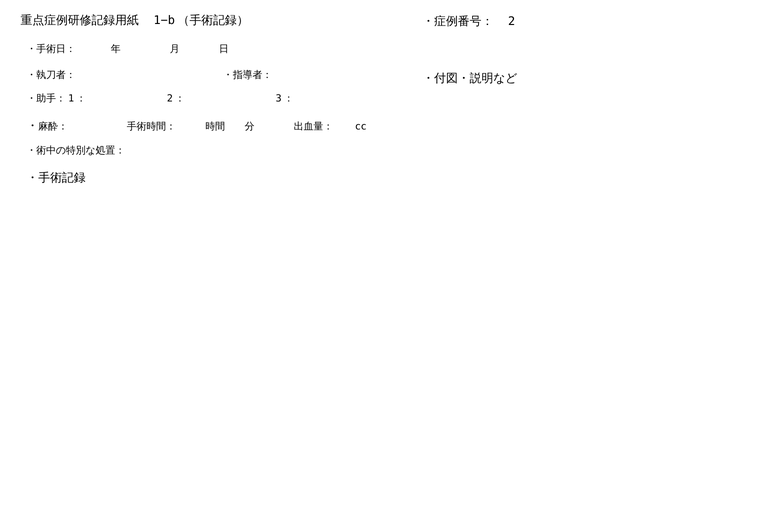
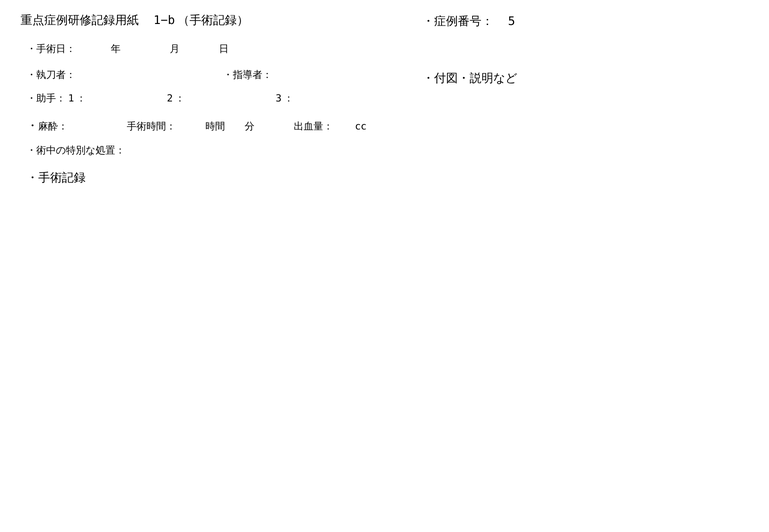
2: 2 -> 5 (512, 21)
